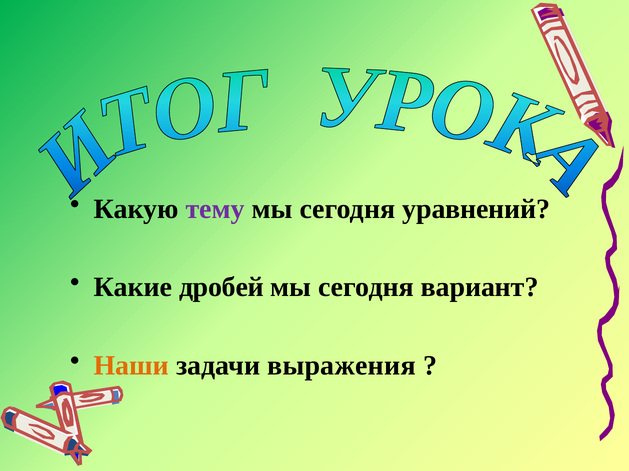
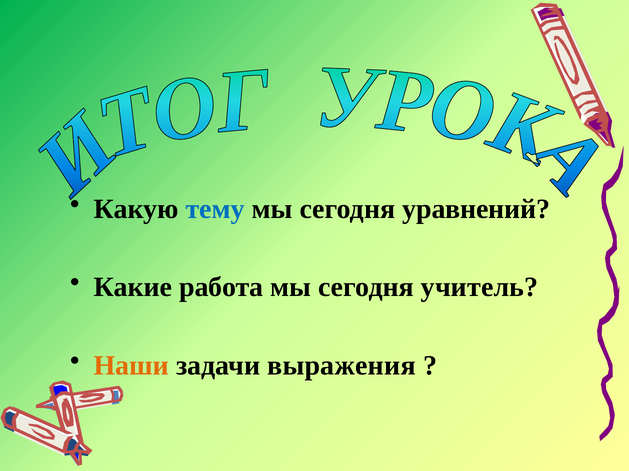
тему colour: purple -> blue (215, 209)
дробей: дробей -> работа (221, 288)
вариант: вариант -> учитель (480, 288)
